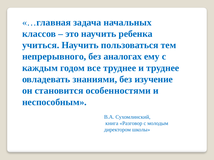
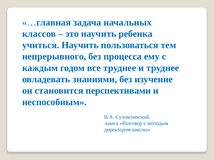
аналогах: аналогах -> процесса (123, 57)
особенностями: особенностями -> перспективами (118, 91)
